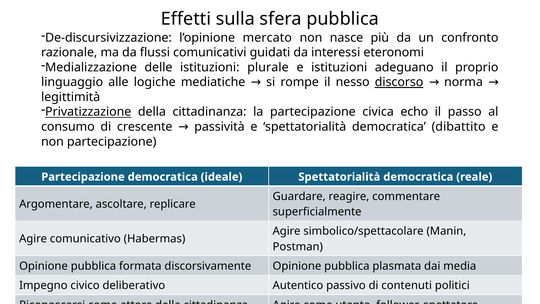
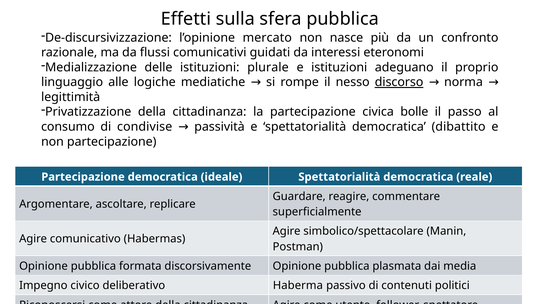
Privatizzazione underline: present -> none (88, 112)
echo: echo -> bolle (414, 112)
crescente: crescente -> condivise (145, 127)
Autentico: Autentico -> Haberma (298, 285)
